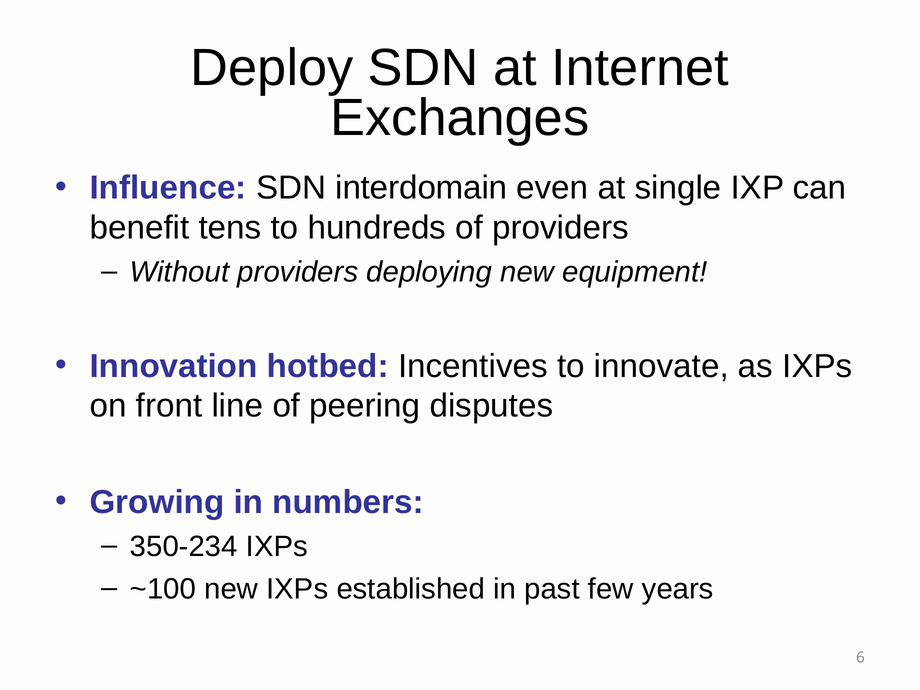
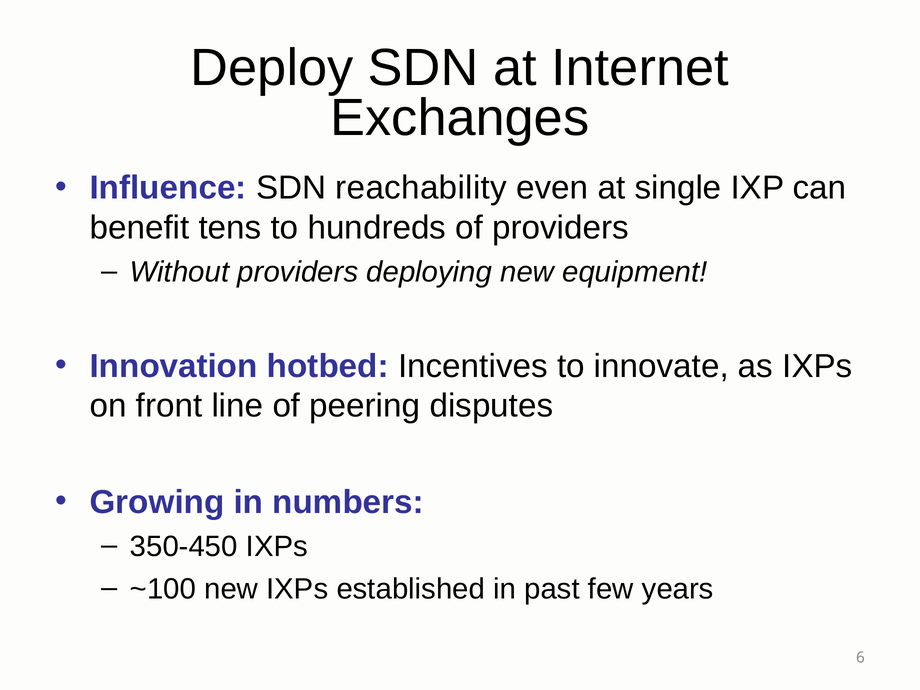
interdomain: interdomain -> reachability (421, 188)
350-234: 350-234 -> 350-450 (184, 547)
